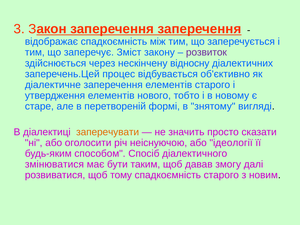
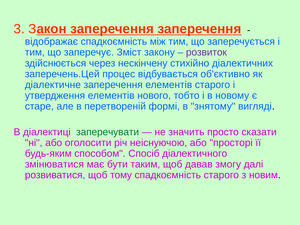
відносну: відносну -> стихійно (190, 63)
заперечувати colour: orange -> green (108, 132)
ідеології: ідеології -> просторі (231, 143)
